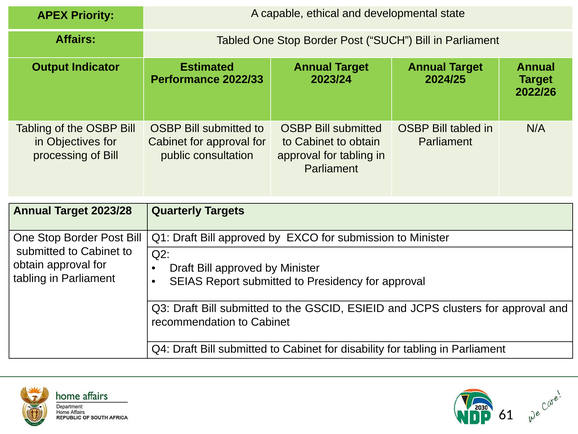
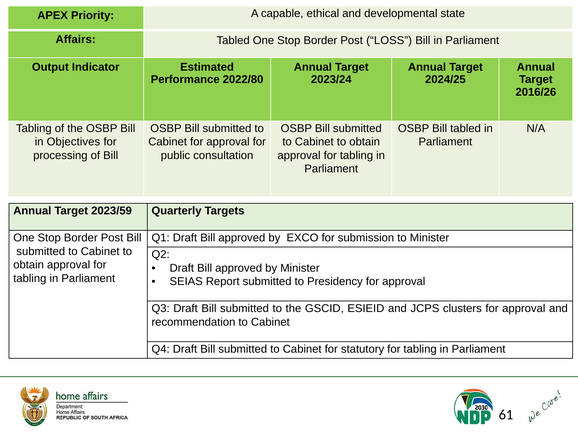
SUCH: SUCH -> LOSS (389, 40)
2022/33: 2022/33 -> 2022/80 (243, 80)
2022/26: 2022/26 -> 2016/26 (536, 92)
2023/28: 2023/28 -> 2023/59 (112, 211)
disability: disability -> statutory (363, 349)
